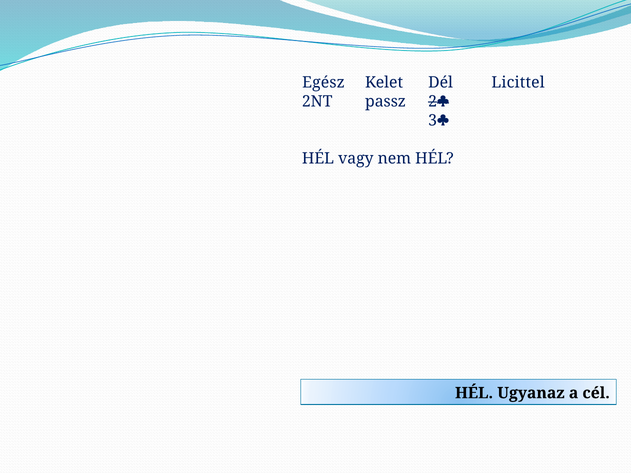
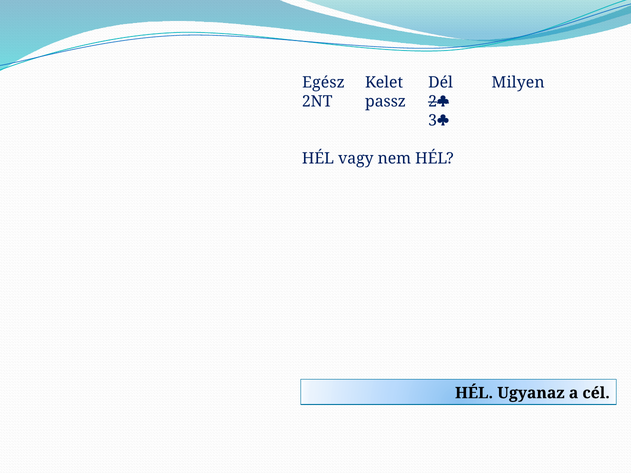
Licittel: Licittel -> Milyen (518, 83)
